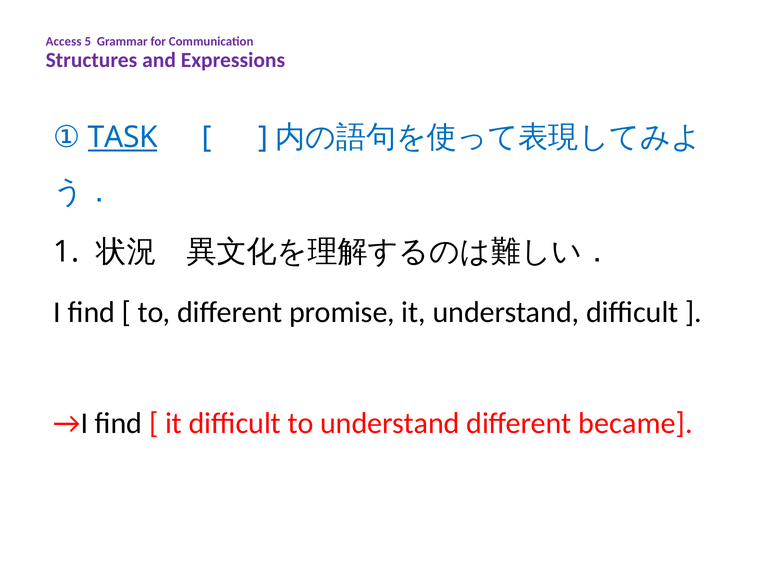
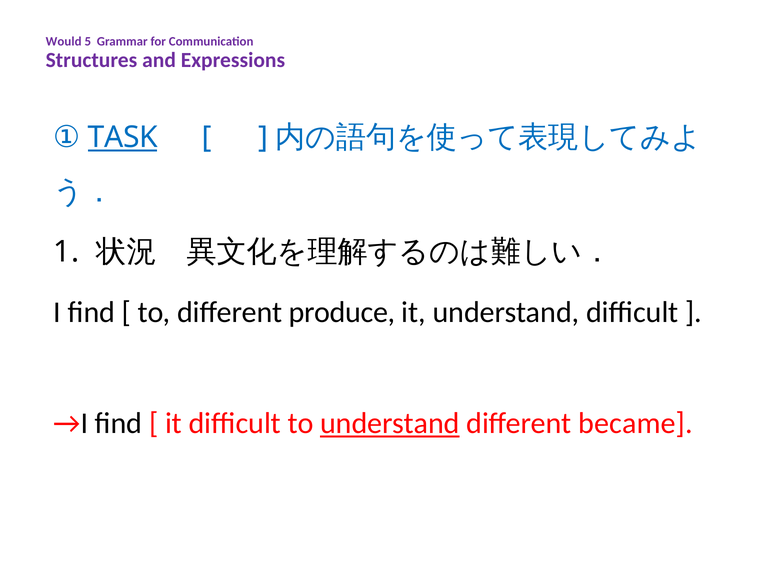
Access: Access -> Would (64, 41)
promise: promise -> produce (342, 312)
understand underline: none -> present (390, 423)
